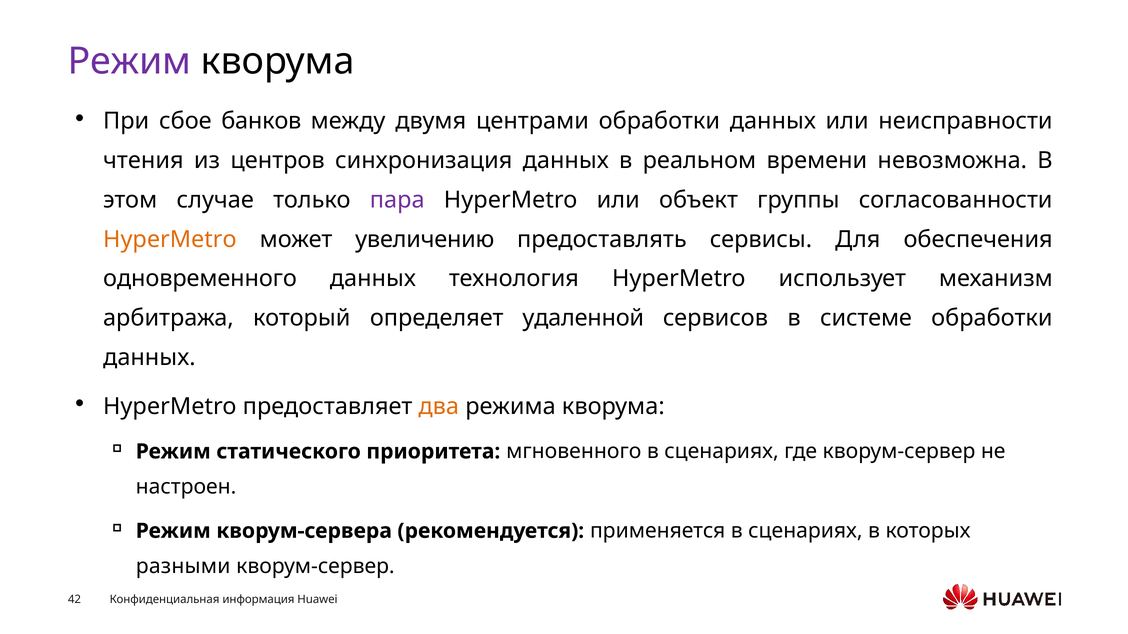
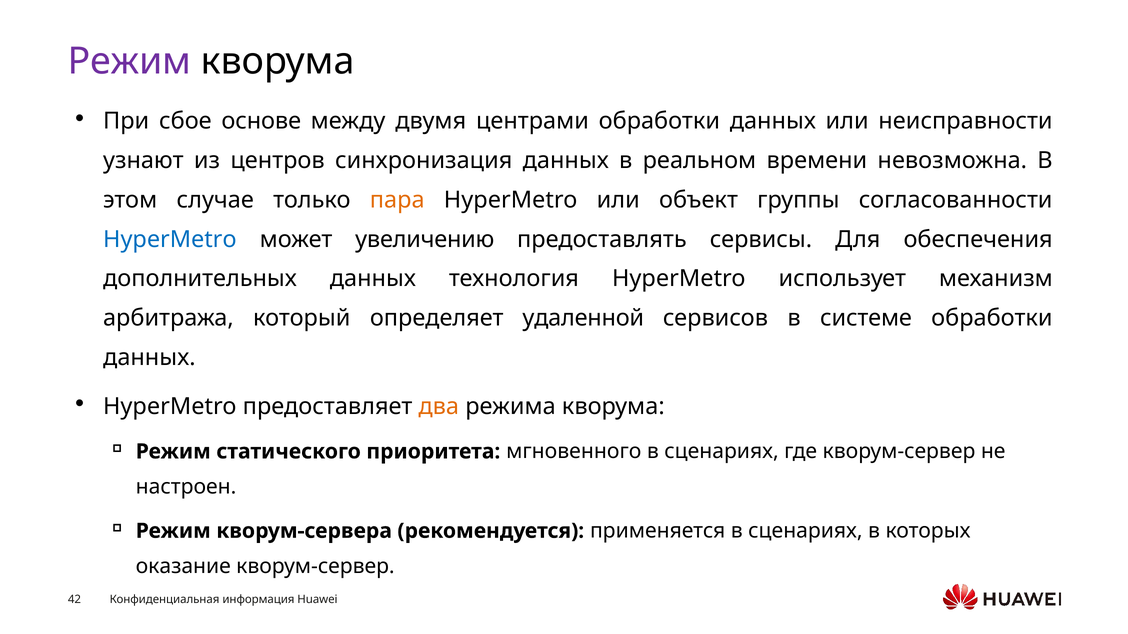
банков: банков -> основе (261, 121)
чтения: чтения -> узнают (143, 161)
пара colour: purple -> orange (397, 200)
HyperMetro colour: orange -> blue (170, 239)
одновременного: одновременного -> дополнительных (200, 279)
разными: разными -> оказание (183, 567)
